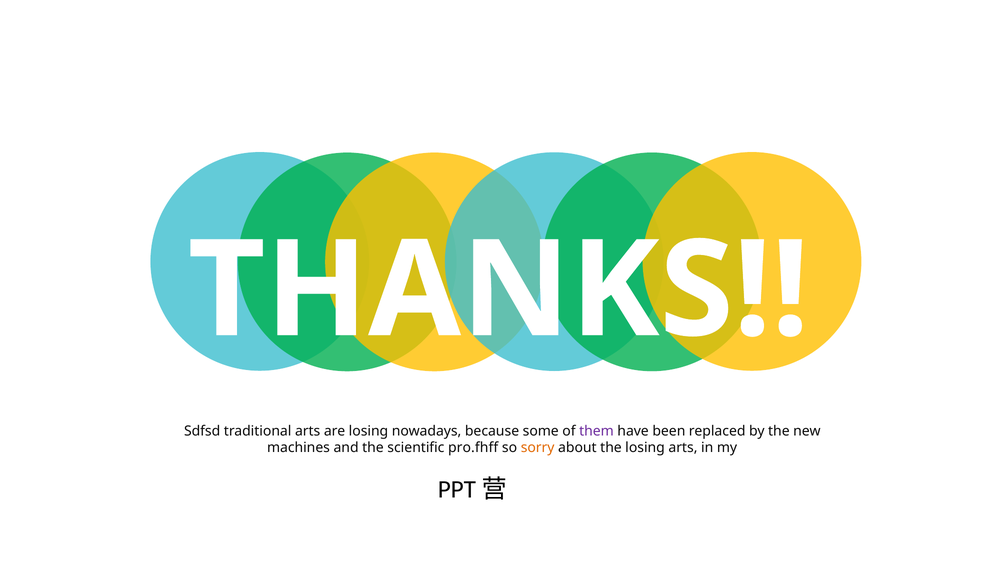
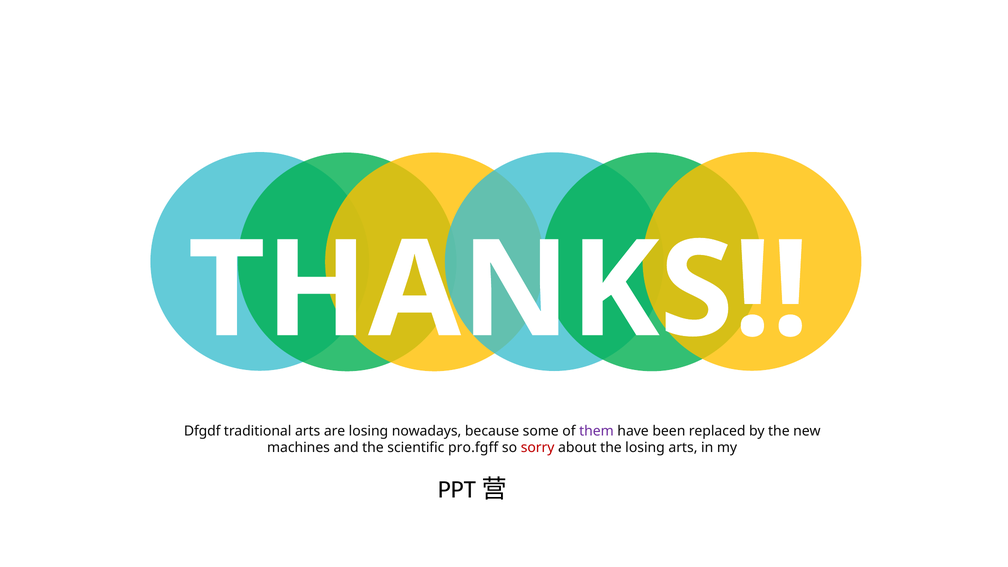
Sdfsd: Sdfsd -> Dfgdf (202, 431)
pro.fhff: pro.fhff -> pro.fgff (473, 448)
sorry colour: orange -> red (538, 448)
